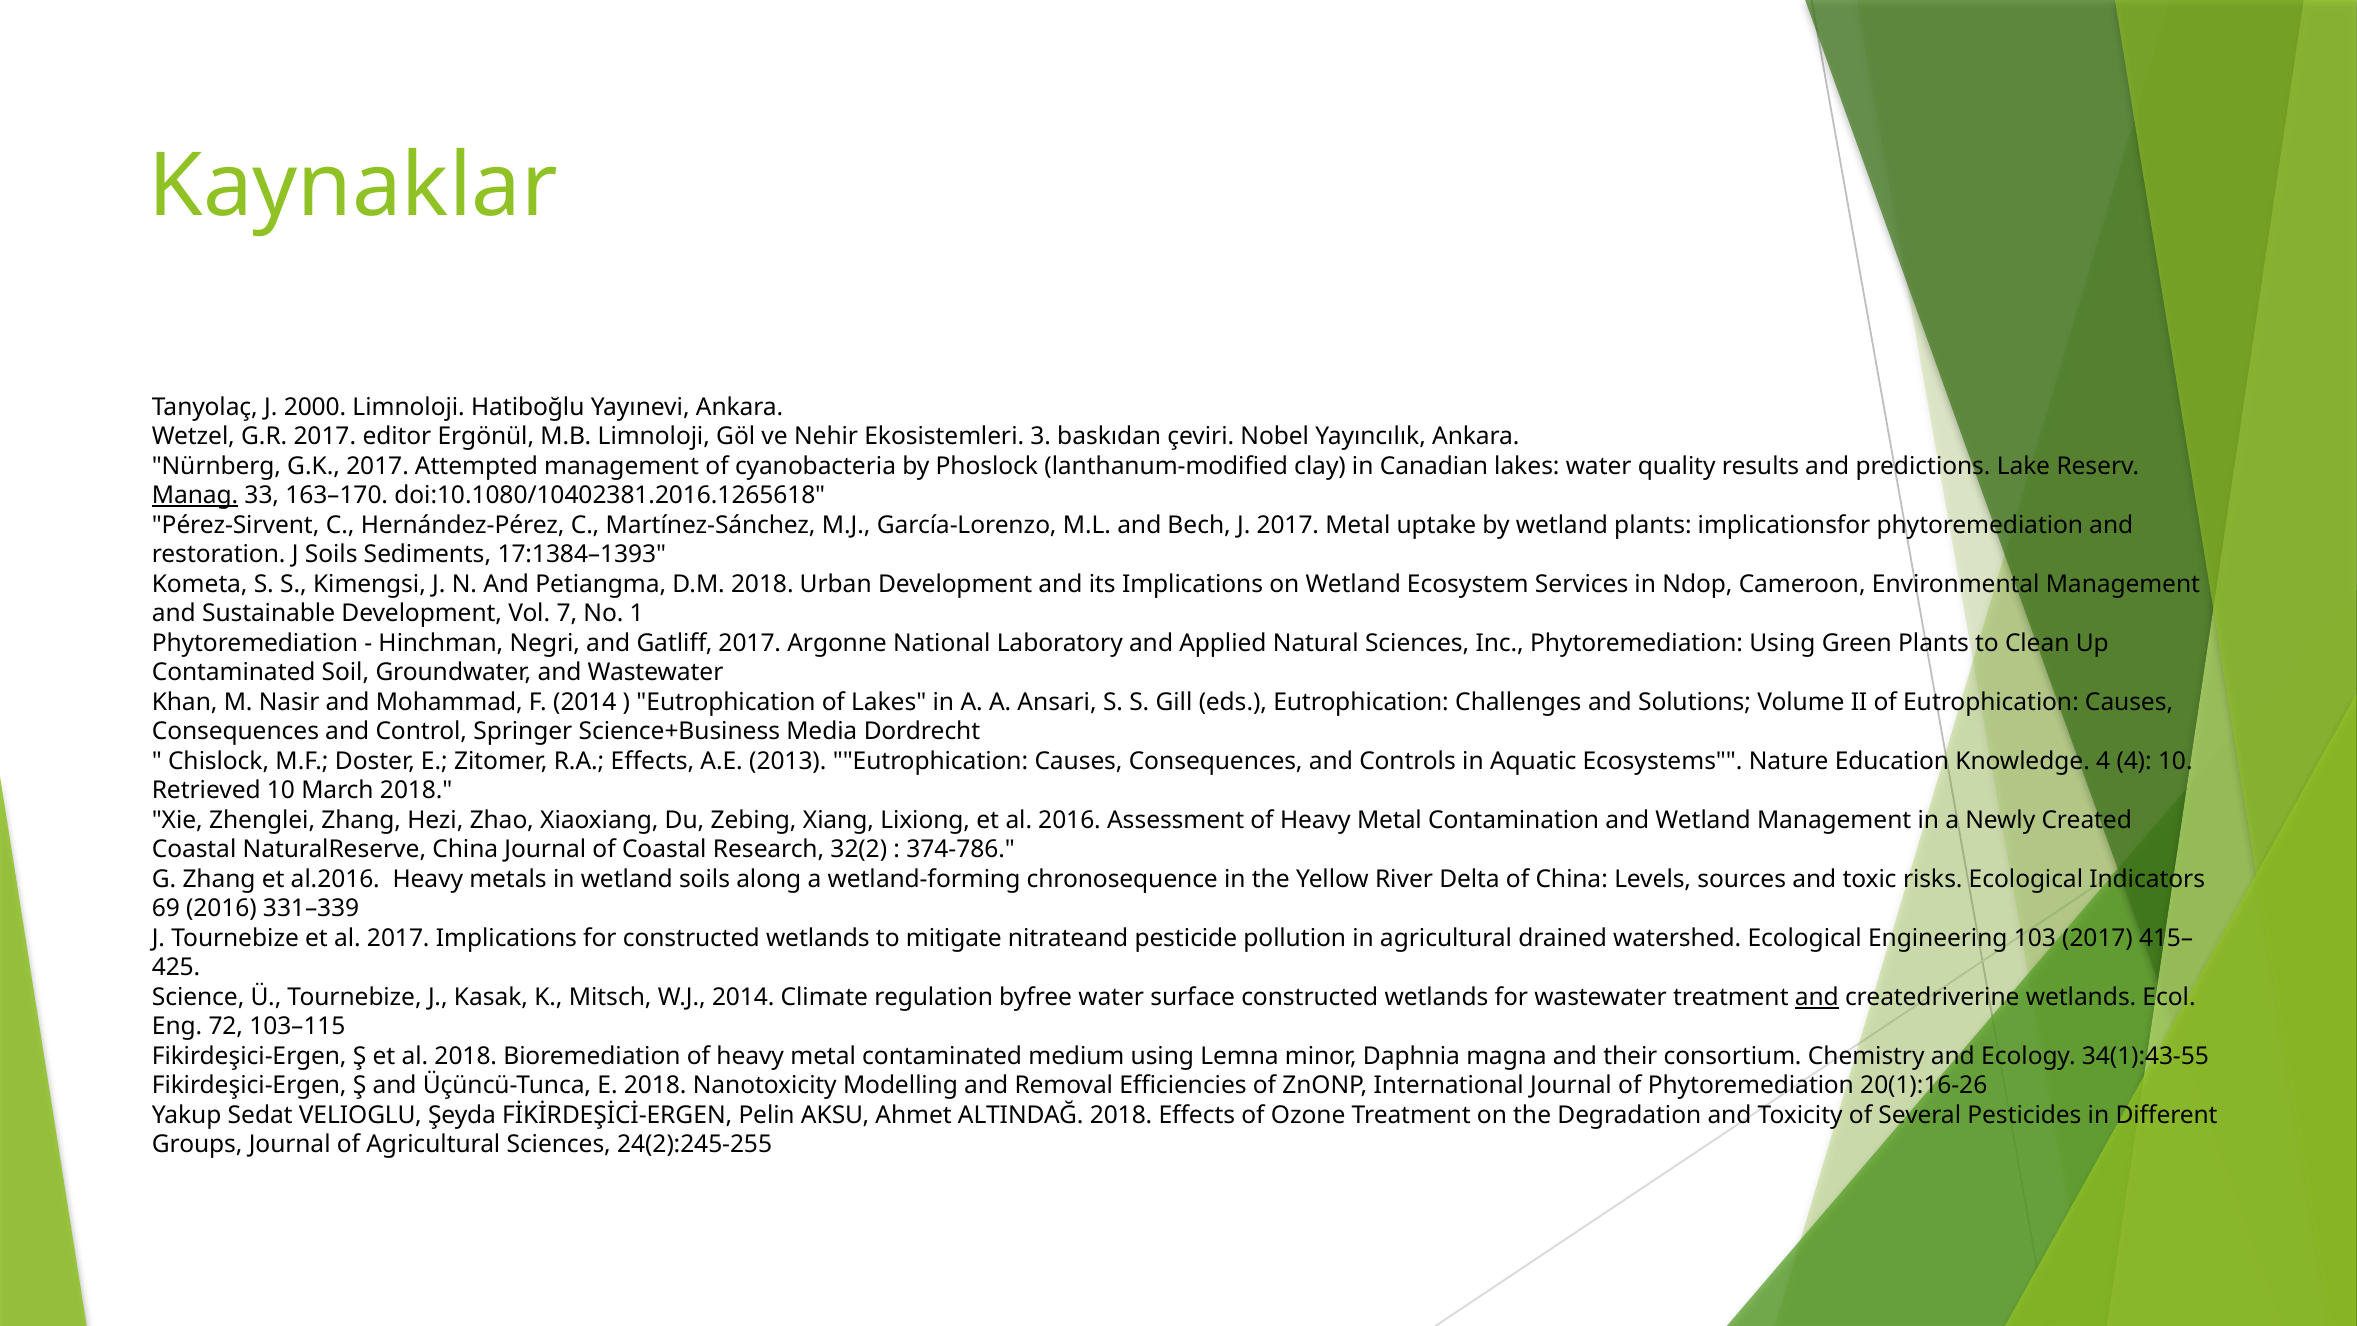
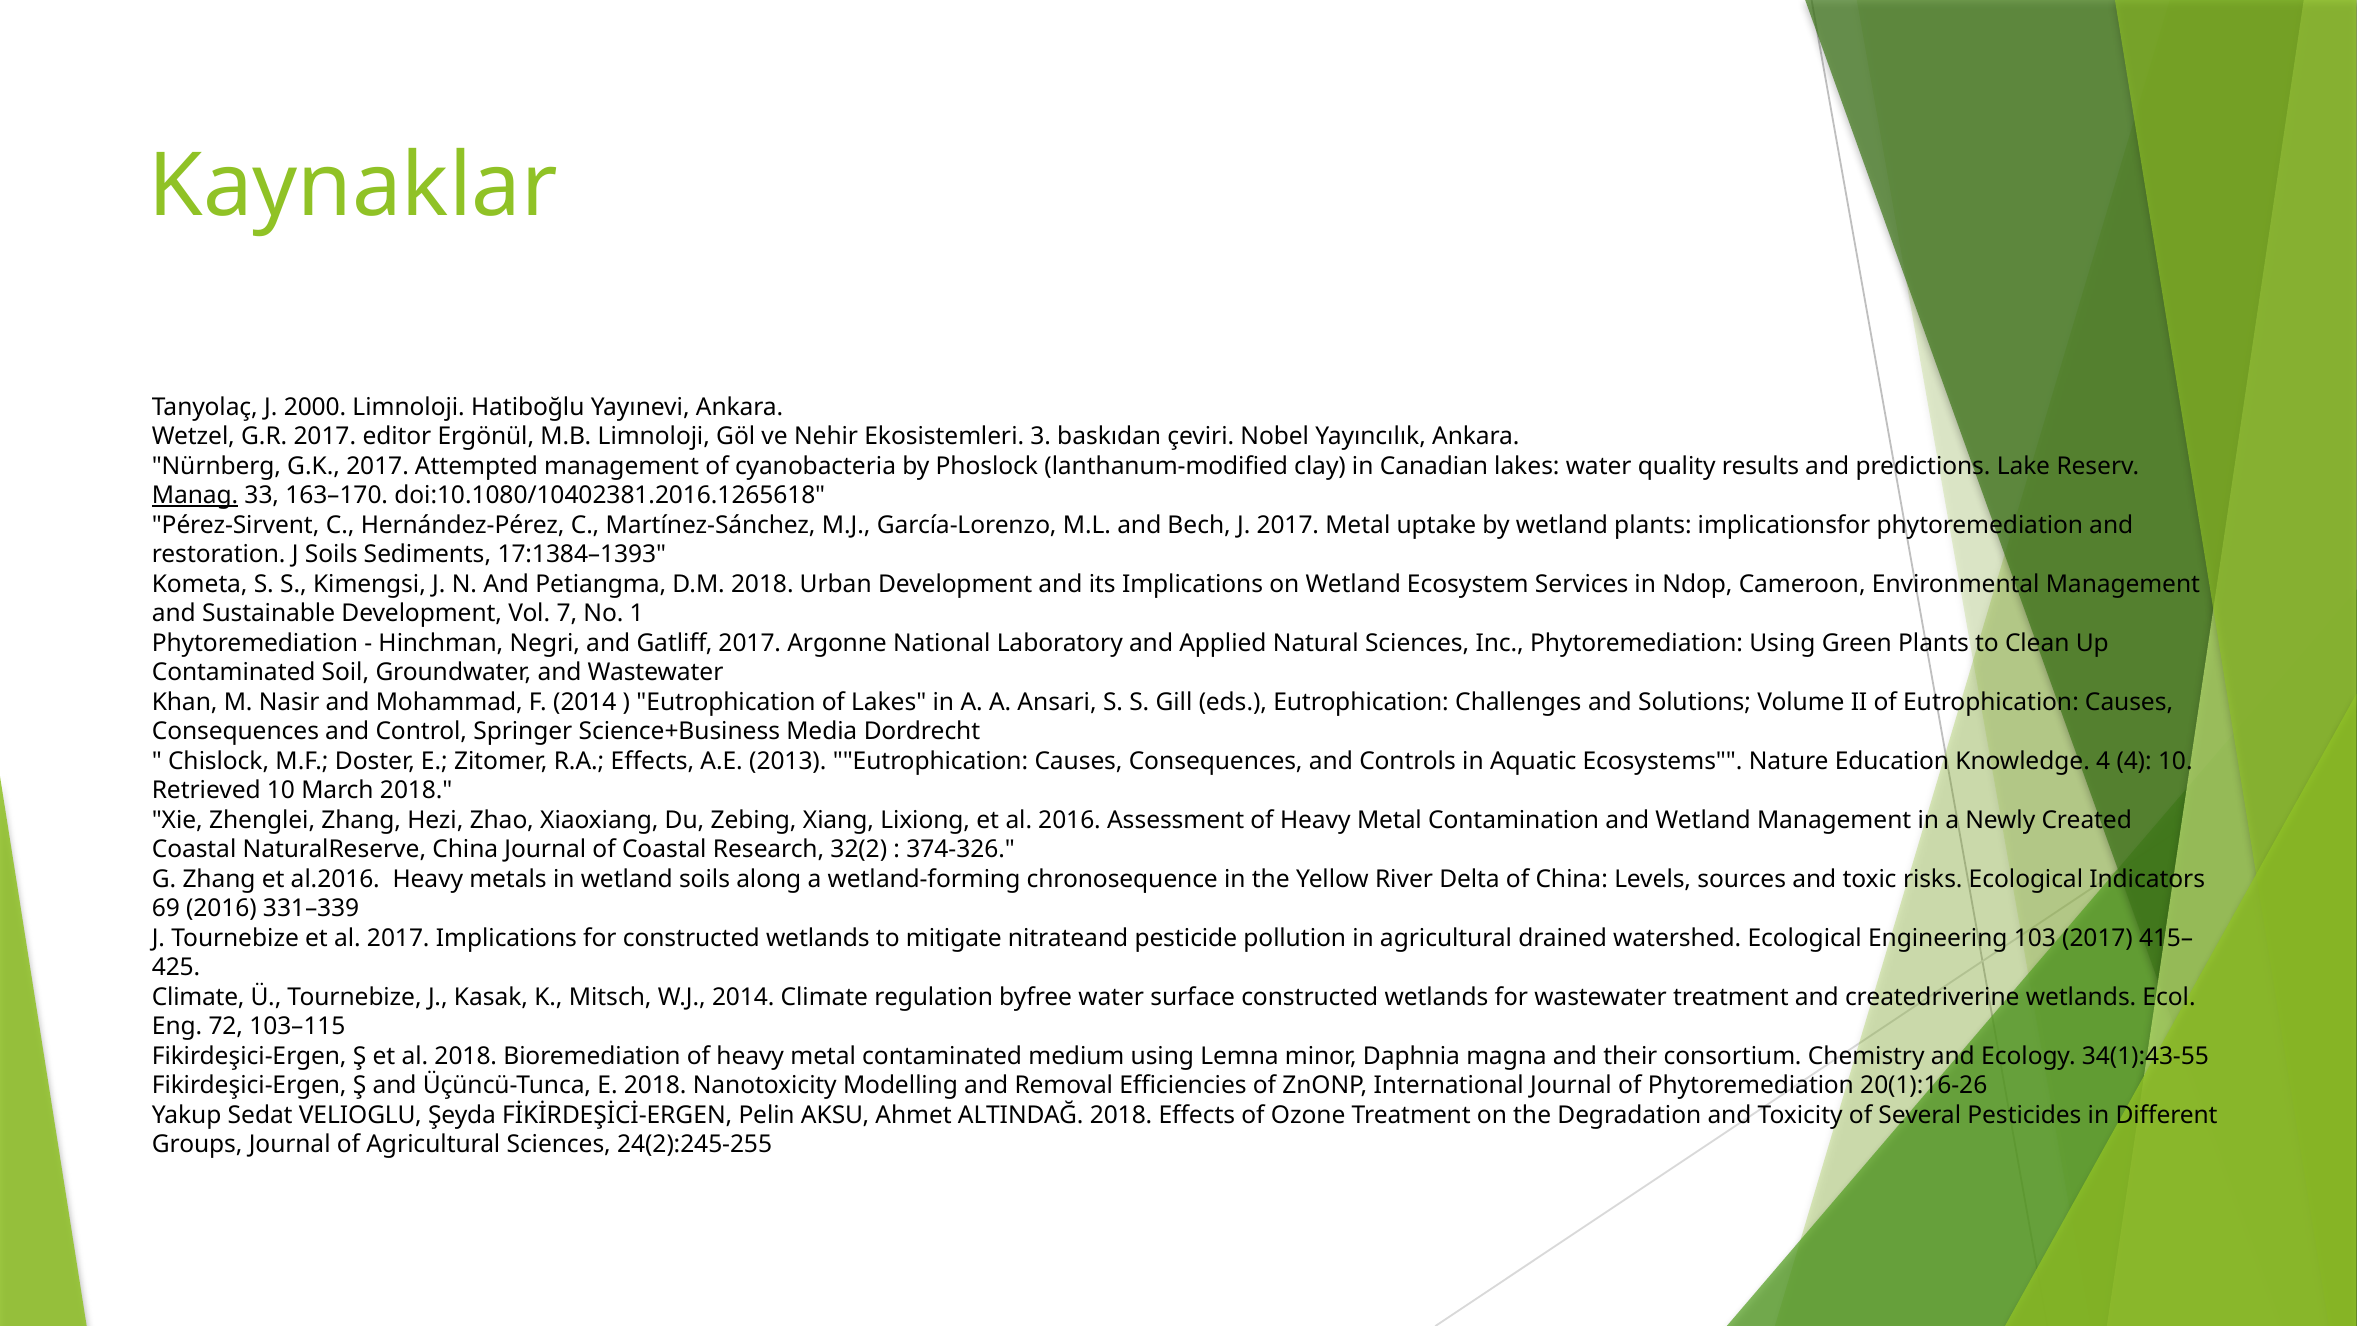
374-786: 374-786 -> 374-326 (961, 850)
Science: Science -> Climate (198, 997)
and underline: present -> none (1817, 997)
